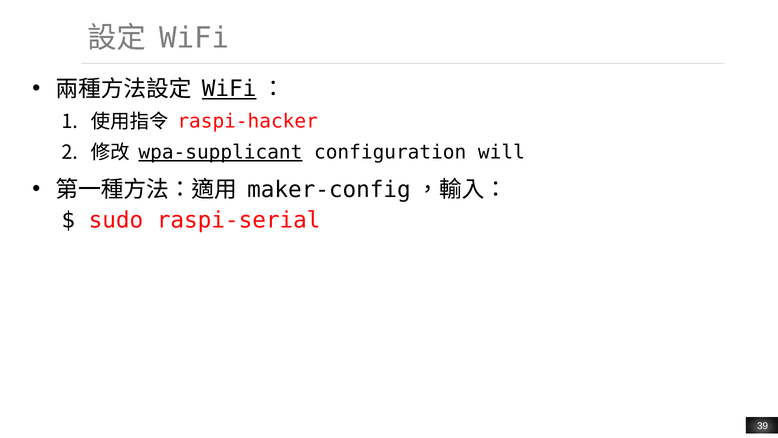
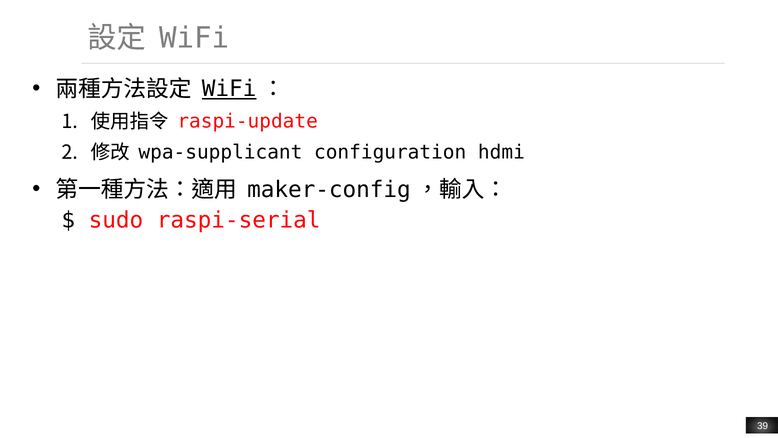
raspi-hacker: raspi-hacker -> raspi-update (248, 121)
wpa-supplicant underline: present -> none (220, 152)
will: will -> hdmi (501, 152)
